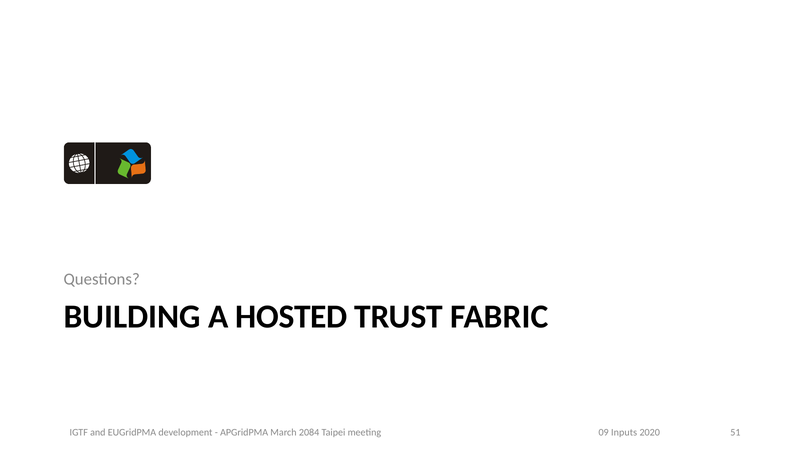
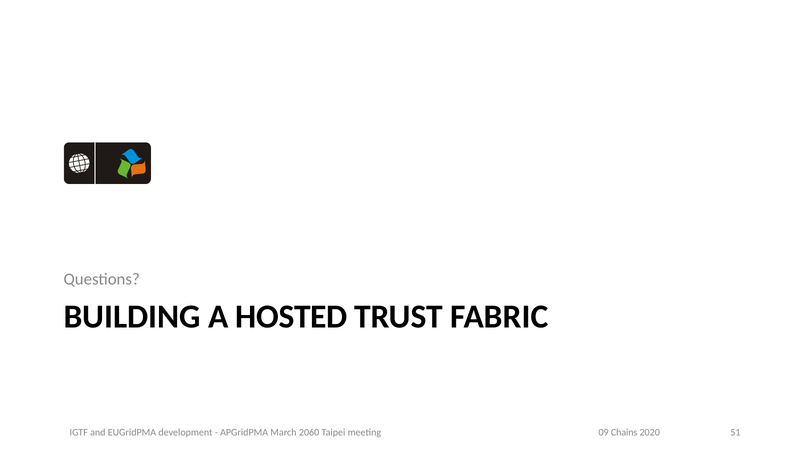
2084: 2084 -> 2060 (309, 432)
Inputs: Inputs -> Chains (624, 432)
